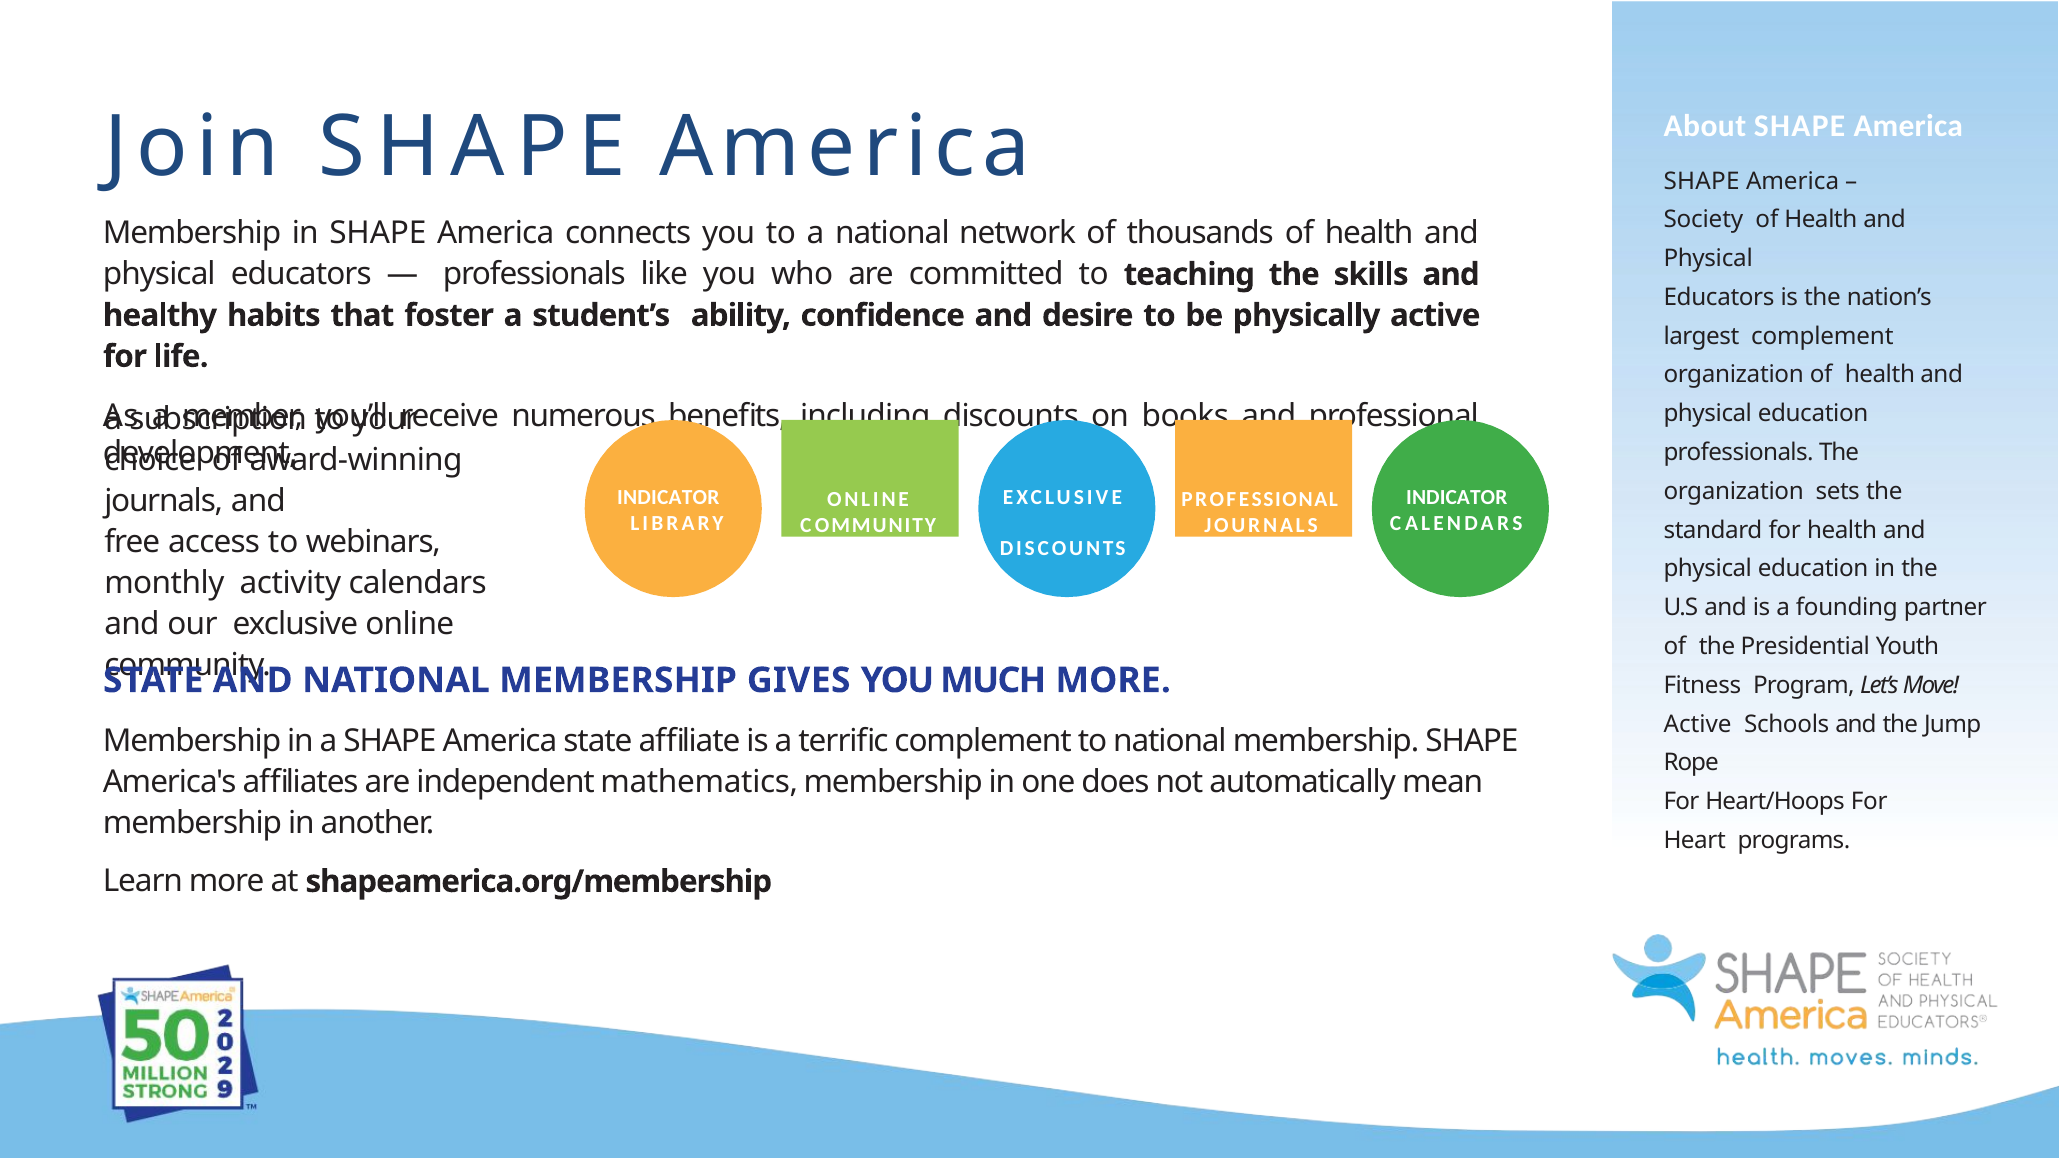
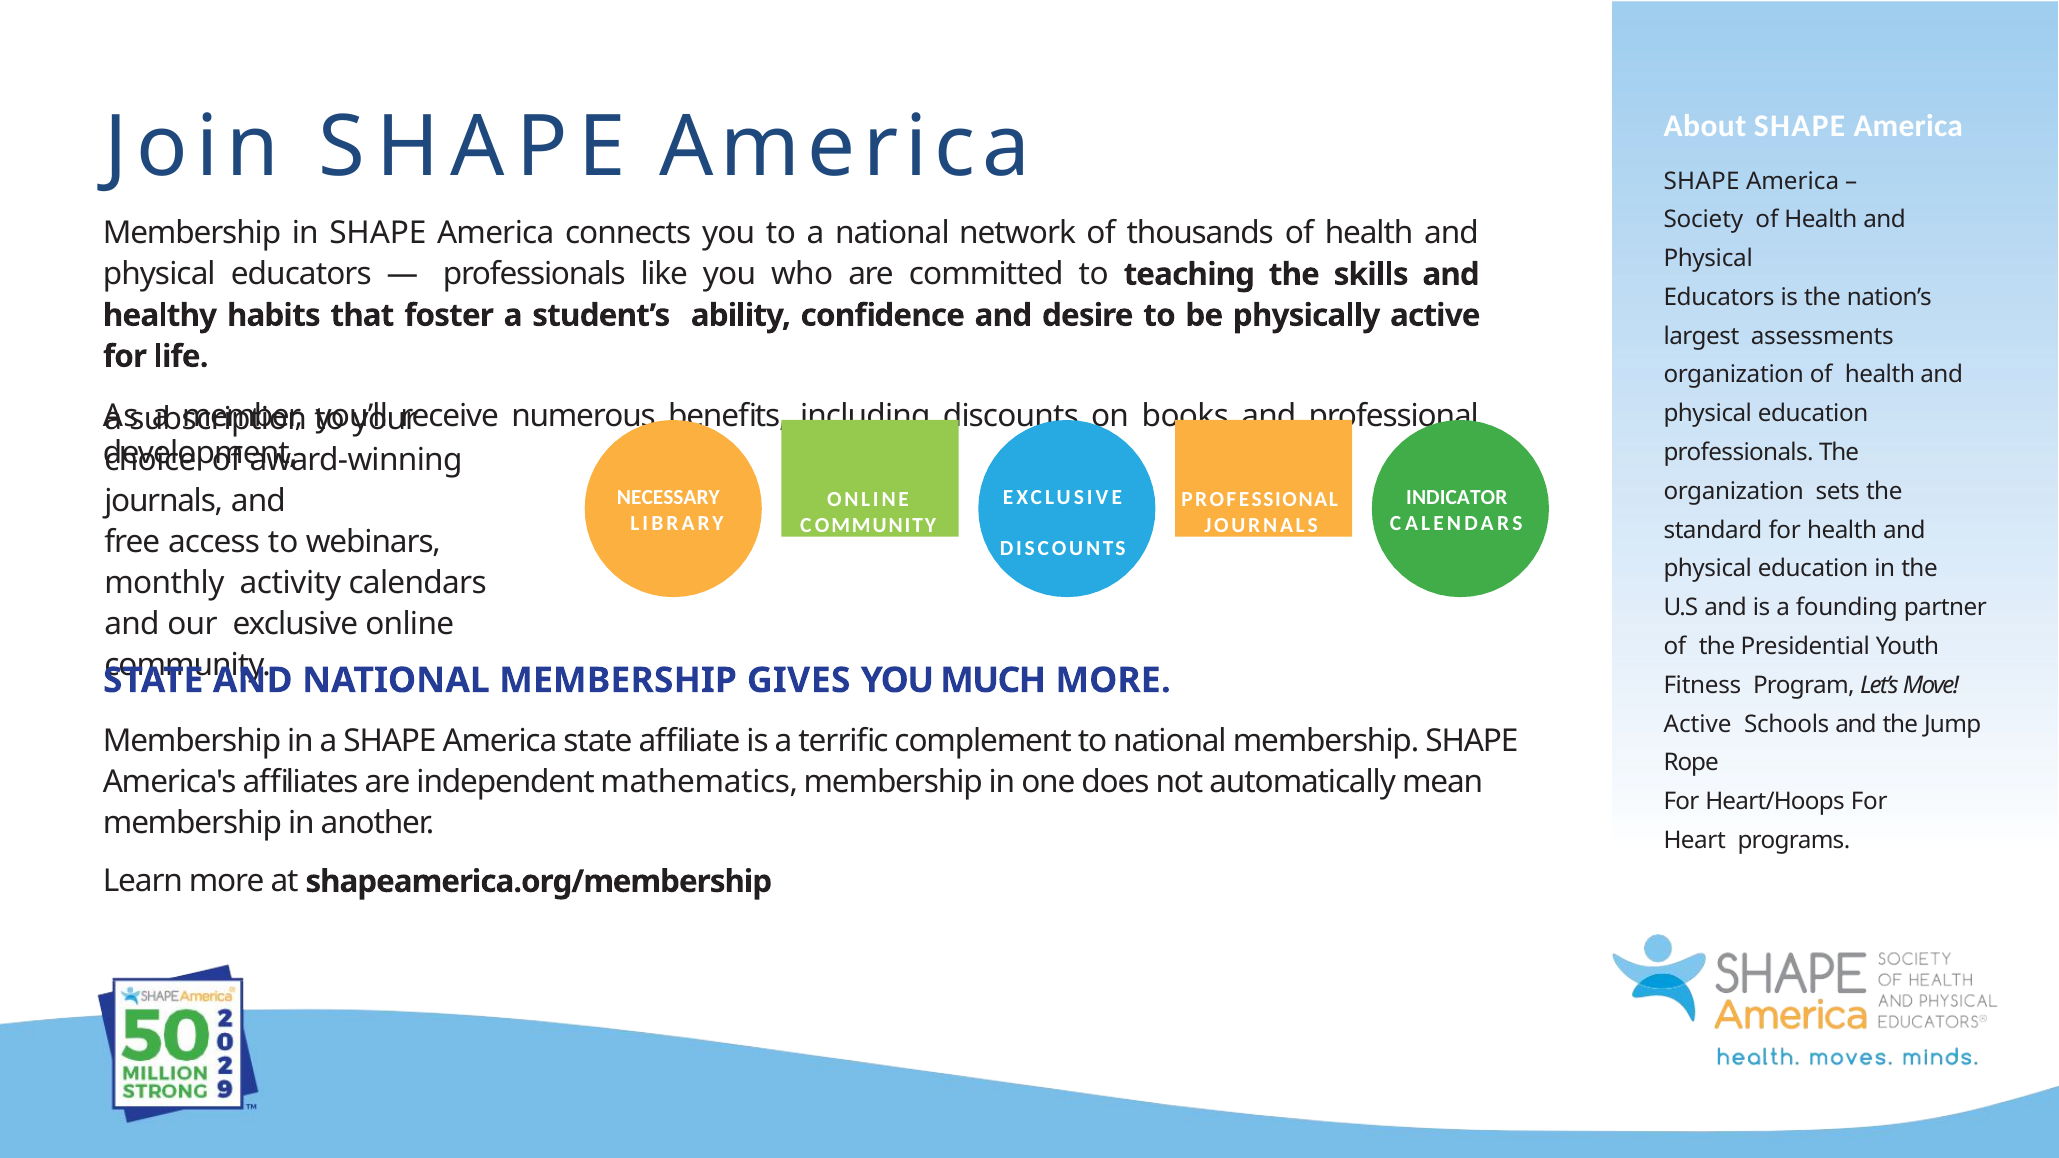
largest complement: complement -> assessments (1822, 336)
INDICATOR: INDICATOR -> NECESSARY (668, 497)
